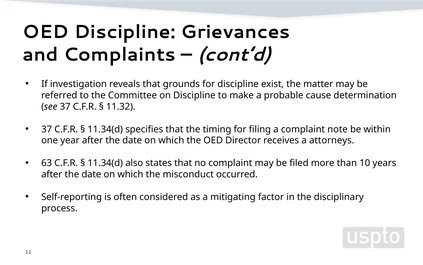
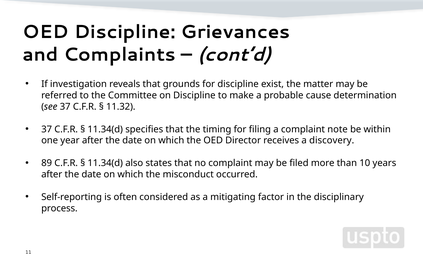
attorneys: attorneys -> discovery (332, 140)
63: 63 -> 89 (47, 163)
